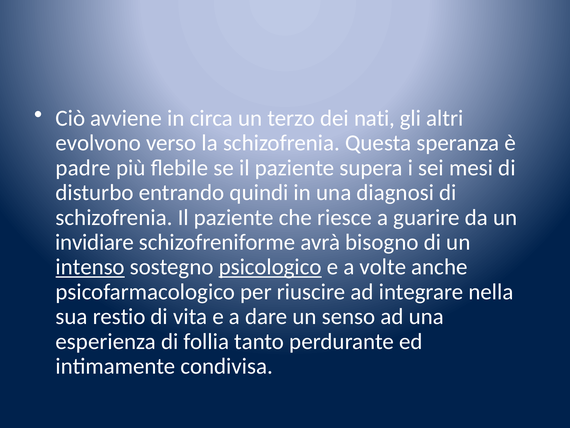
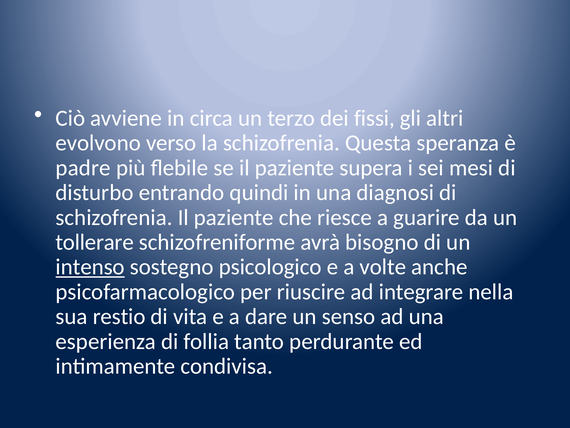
nati: nati -> fissi (374, 118)
invidiare: invidiare -> tollerare (95, 242)
psicologico underline: present -> none (270, 267)
